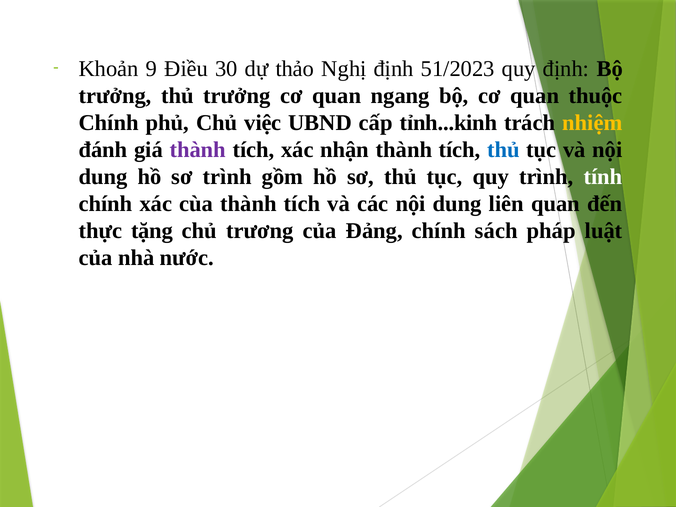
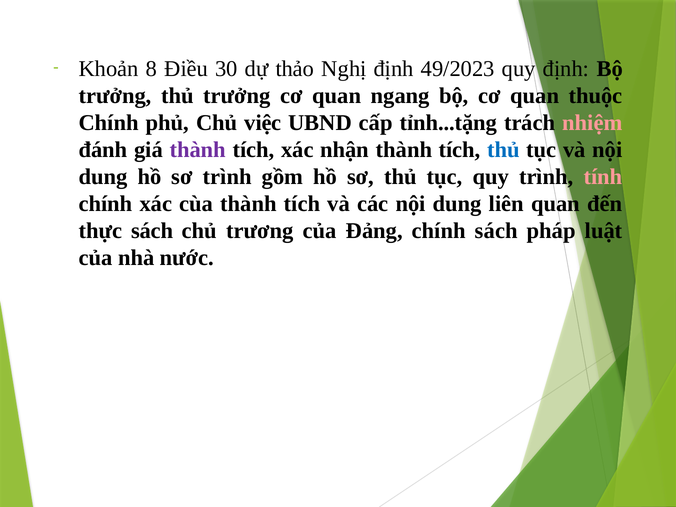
9: 9 -> 8 (151, 69)
51/2023: 51/2023 -> 49/2023 (458, 69)
tỉnh...kinh: tỉnh...kinh -> tỉnh...tặng (448, 123)
nhiệm colour: yellow -> pink (592, 123)
tính colour: white -> pink (603, 177)
thực tặng: tặng -> sách (152, 231)
